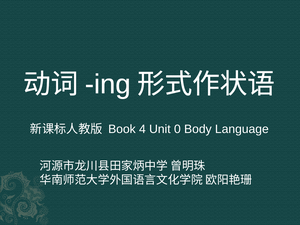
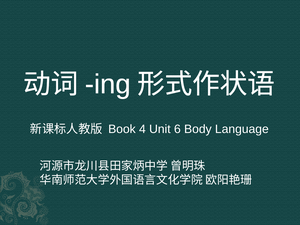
0: 0 -> 6 (177, 129)
